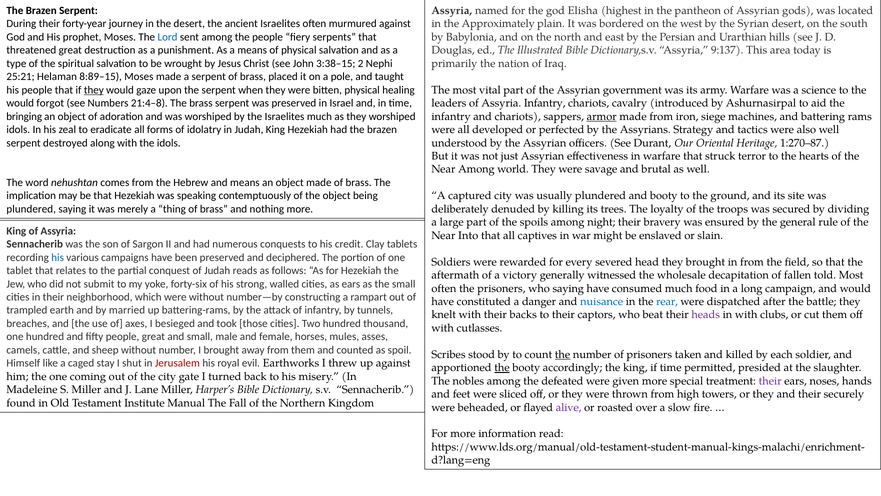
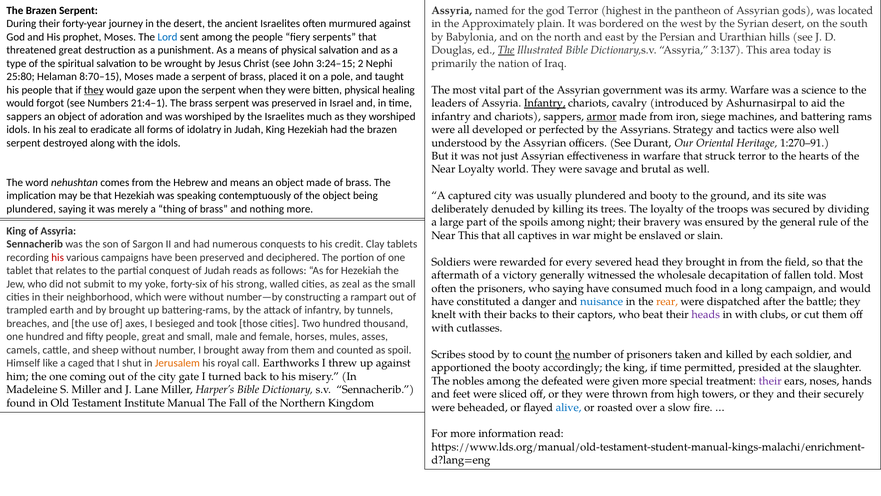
god Elisha: Elisha -> Terror (583, 11)
The underline: none -> present (506, 50)
9:137: 9:137 -> 3:137 (727, 50)
3:38–15: 3:38–15 -> 3:24–15 (336, 63)
25:21: 25:21 -> 25:80 (21, 77)
8:89–15: 8:89–15 -> 8:70–15 (101, 77)
21:4–8: 21:4–8 -> 21:4–1 (149, 103)
Infantry underline: none -> present (545, 103)
bringing: bringing -> sappers (24, 116)
1:270–87: 1:270–87 -> 1:270–91 (805, 143)
Near Among: Among -> Loyalty (476, 169)
Near Into: Into -> This (468, 235)
his colour: blue -> red (58, 257)
as ears: ears -> zeal (351, 284)
rear colour: blue -> orange (667, 301)
by married: married -> brought (127, 310)
caged stay: stay -> that (106, 363)
Jerusalem colour: red -> orange (177, 363)
evil: evil -> call (251, 363)
the underline: present -> none (502, 367)
alive colour: purple -> blue (569, 407)
